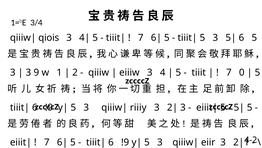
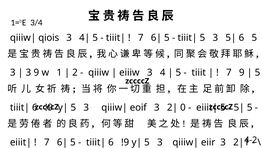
7 0: 0 -> 9 (242, 72)
riiiy: riiiy -> eoif (138, 107)
3: 3 -> 0 (183, 107)
